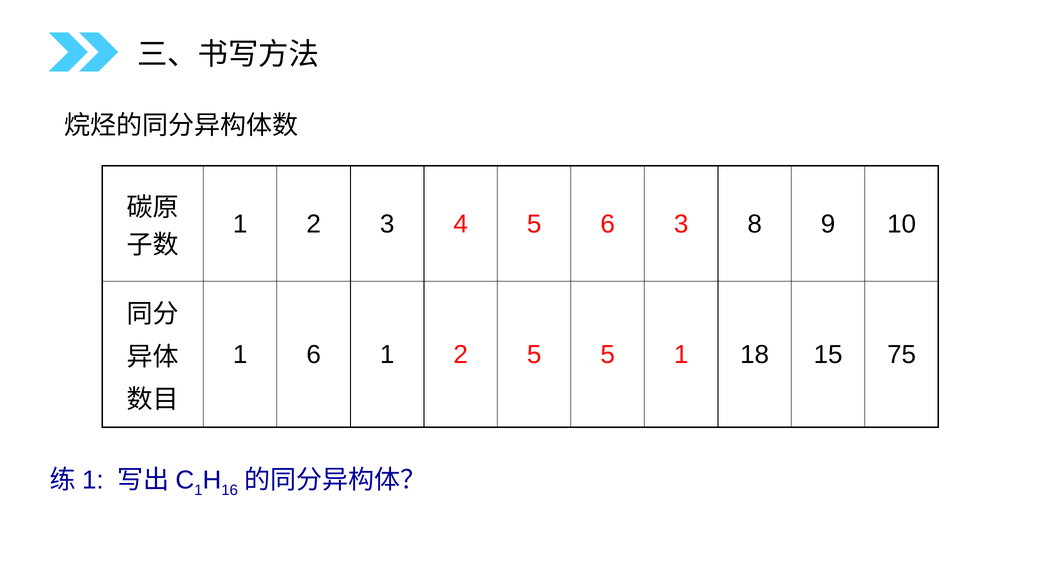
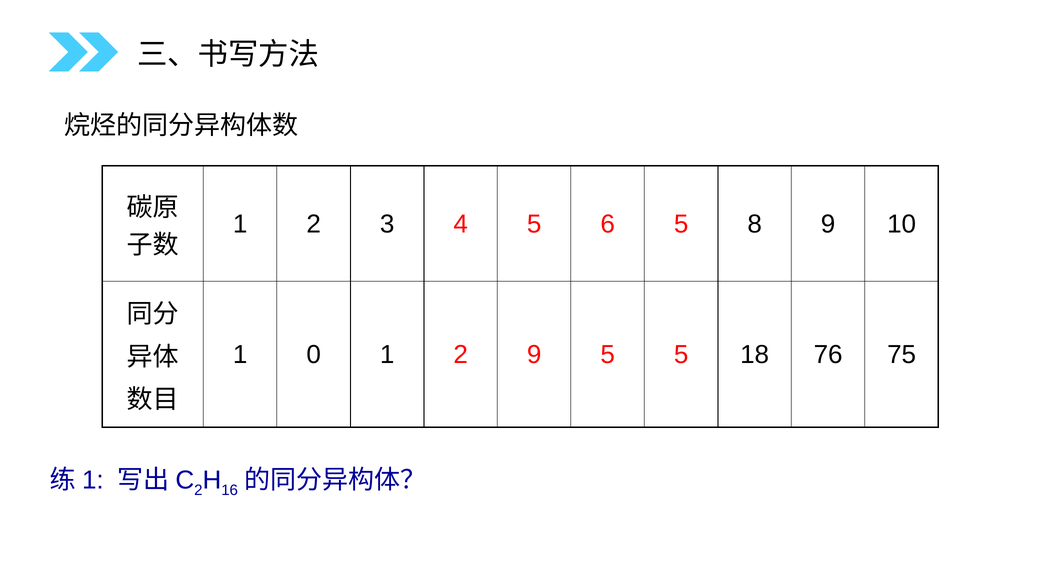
6 3: 3 -> 5 (681, 224)
1 6: 6 -> 0 (314, 355)
2 5: 5 -> 9 (534, 355)
5 1: 1 -> 5 (681, 355)
15: 15 -> 76 (828, 355)
1: 1 -> 2 (198, 491)
